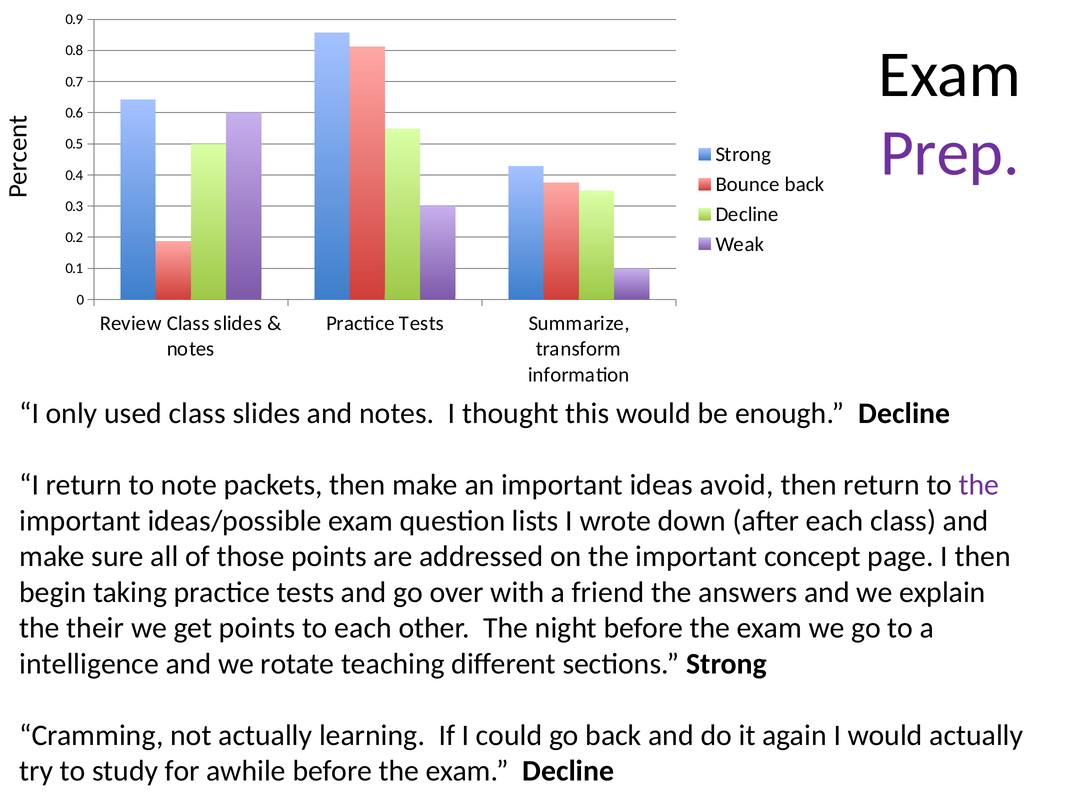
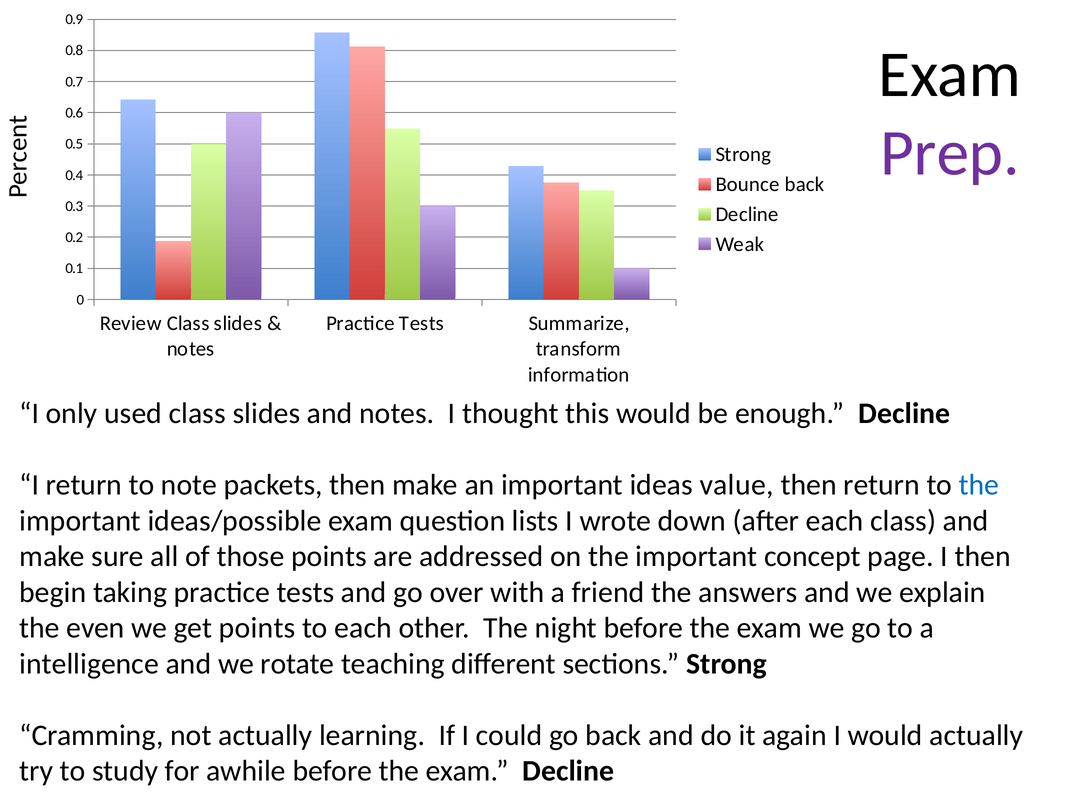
avoid: avoid -> value (737, 485)
the colour: purple -> blue (979, 485)
their: their -> even (95, 628)
